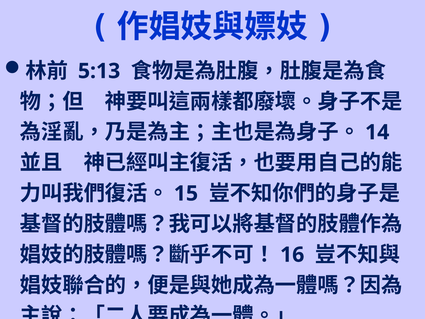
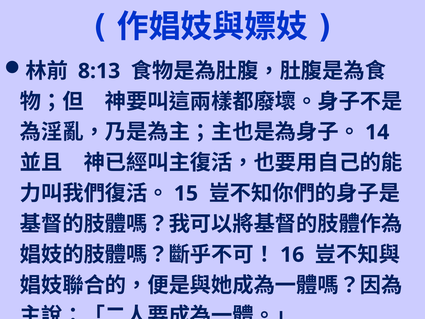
5:13: 5:13 -> 8:13 (99, 71)
